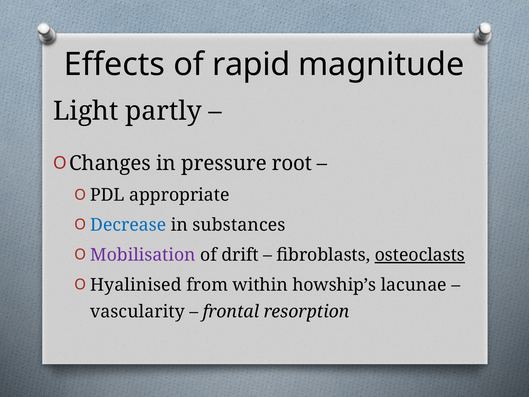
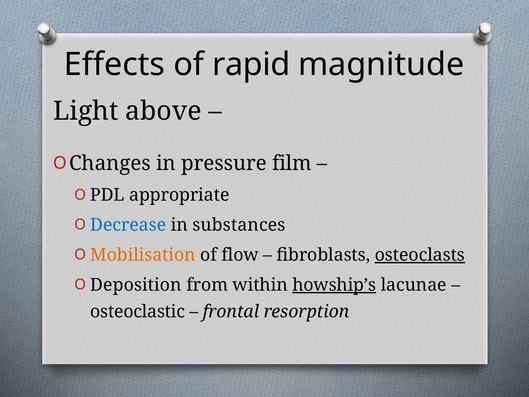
partly: partly -> above (163, 111)
root: root -> film (292, 163)
Mobilisation colour: purple -> orange (143, 255)
drift: drift -> flow (240, 255)
Hyalinised: Hyalinised -> Deposition (136, 285)
howship’s underline: none -> present (334, 285)
vascularity: vascularity -> osteoclastic (138, 311)
